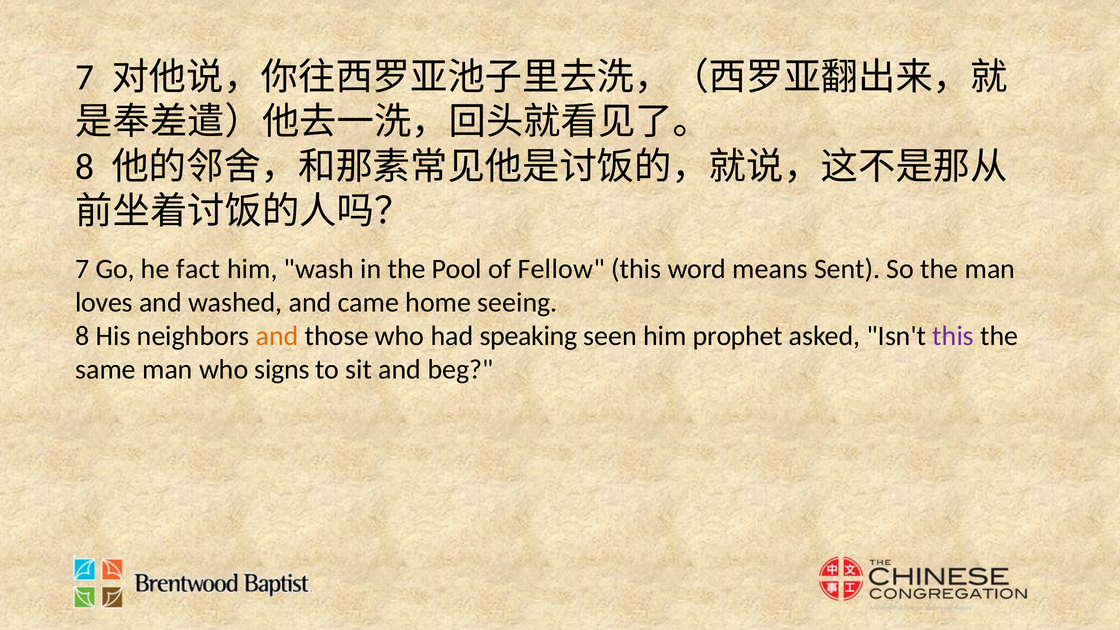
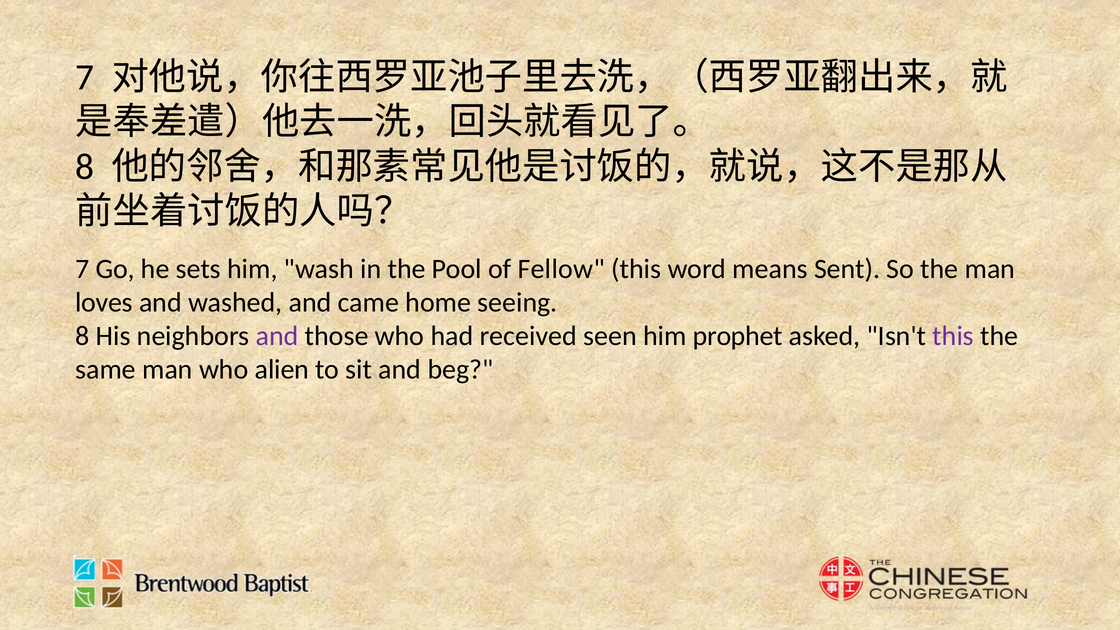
fact: fact -> sets (198, 269)
and colour: orange -> purple (277, 336)
speaking: speaking -> received (528, 336)
signs: signs -> alien (282, 370)
